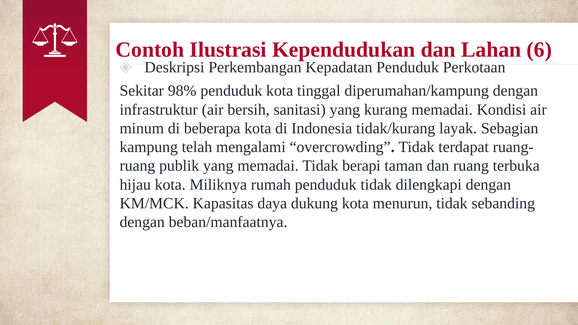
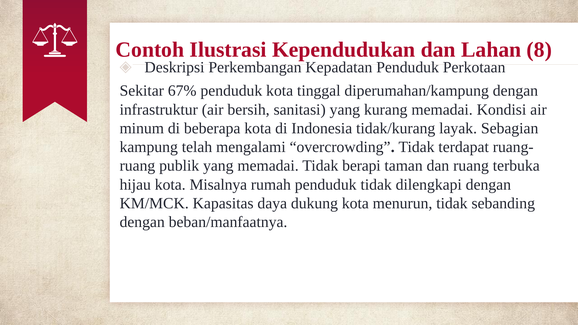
6: 6 -> 8 (539, 50)
98%: 98% -> 67% (182, 91)
Miliknya: Miliknya -> Misalnya (218, 185)
